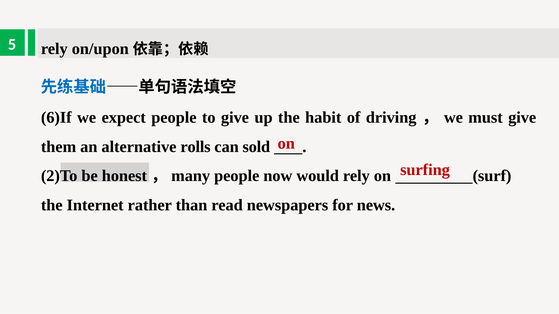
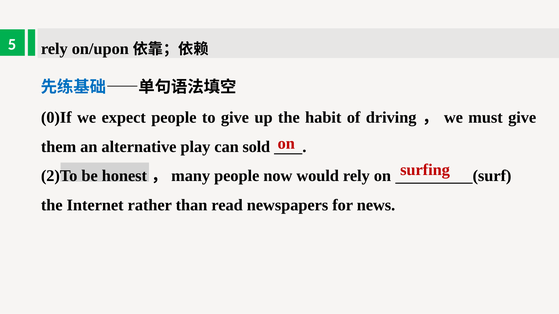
6)If: 6)If -> 0)If (56, 118)
rolls: rolls -> play (195, 147)
